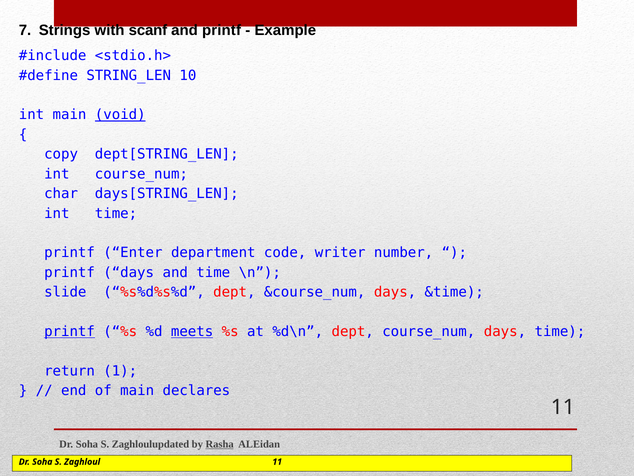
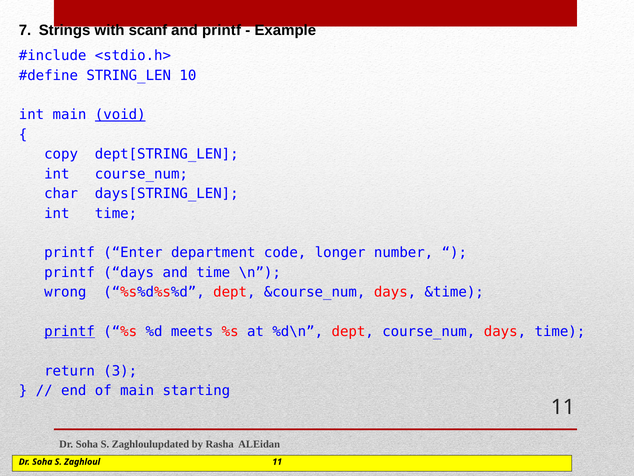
writer: writer -> longer (340, 253)
slide: slide -> wrong (65, 292)
meets underline: present -> none (192, 331)
1: 1 -> 3 (120, 371)
declares: declares -> starting (196, 390)
Rasha underline: present -> none (220, 444)
